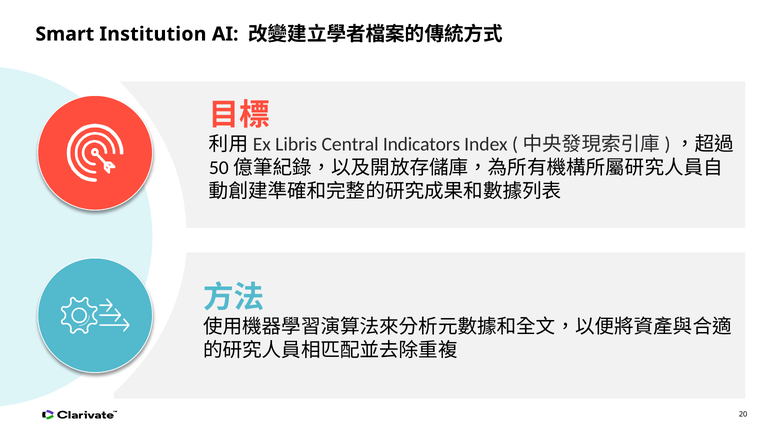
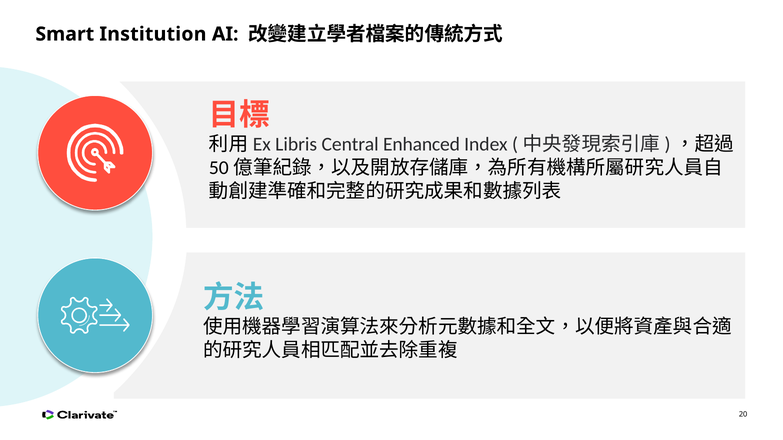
Indicators: Indicators -> Enhanced (421, 144)
